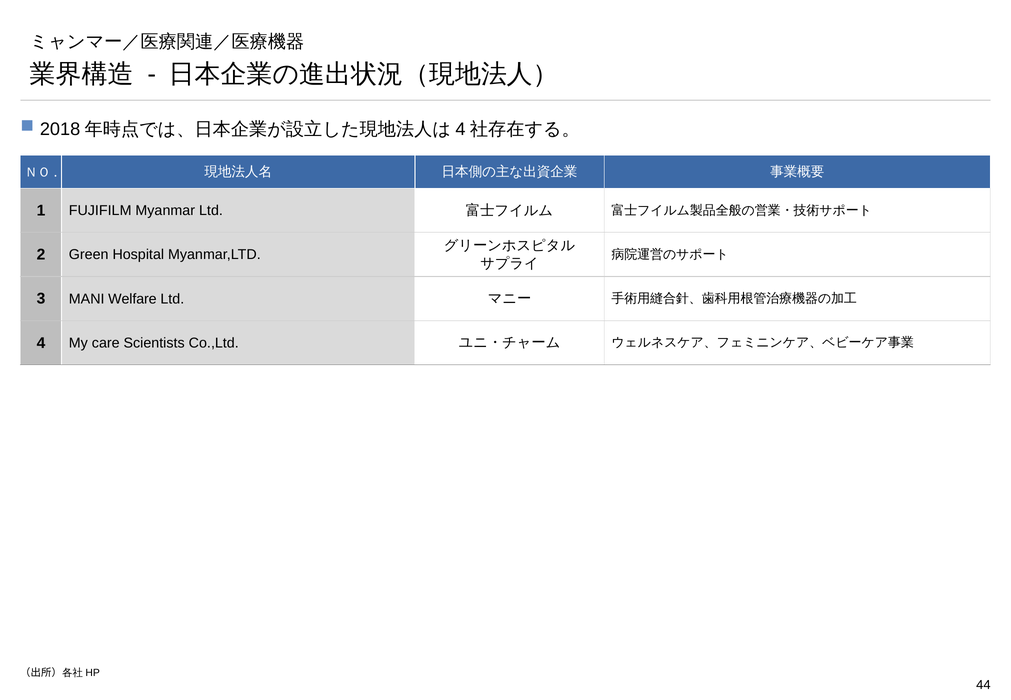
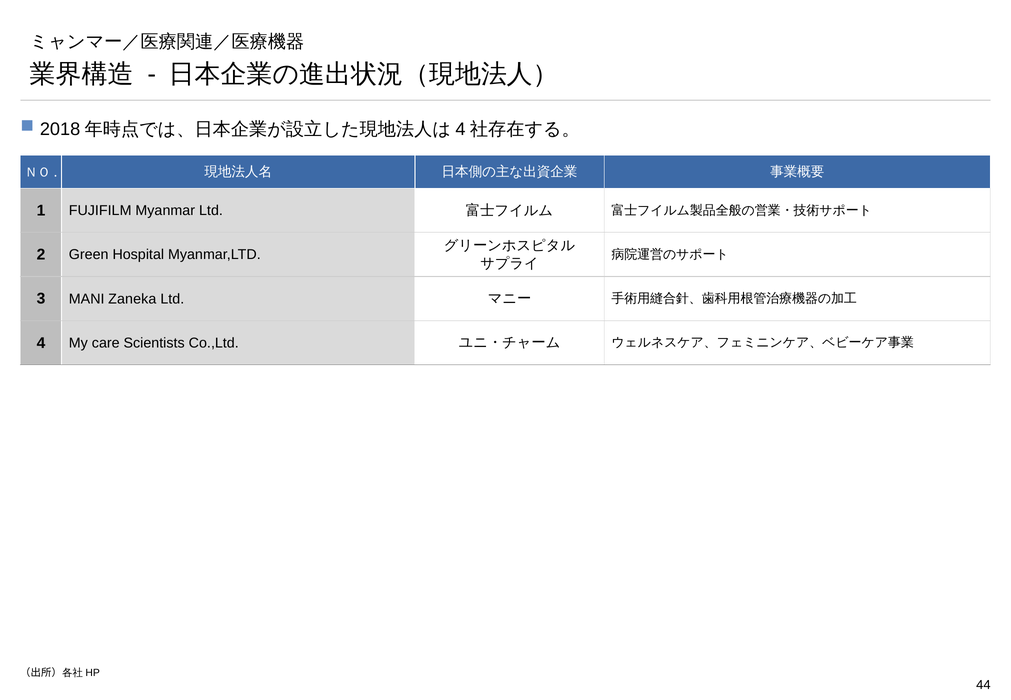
Welfare: Welfare -> Zaneka (132, 299)
